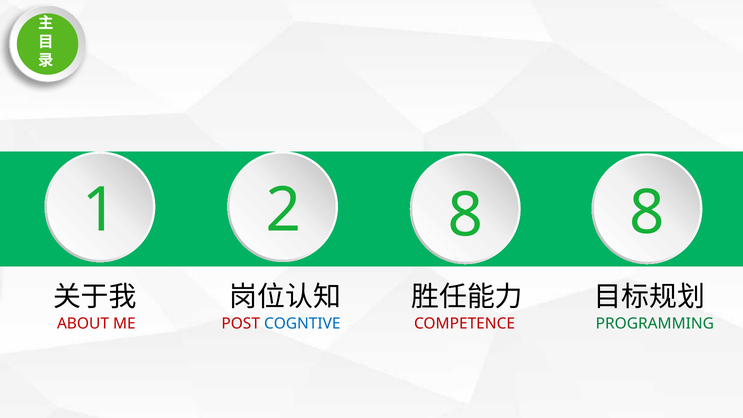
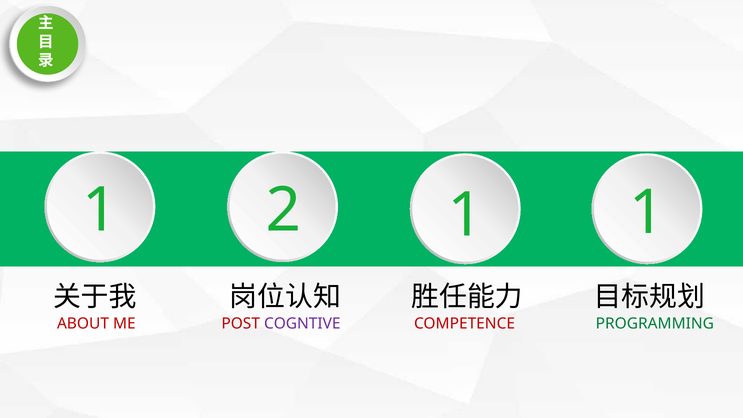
1 8: 8 -> 1 (465, 215)
2 8: 8 -> 1 (647, 213)
COGNTIVE colour: blue -> purple (302, 323)
